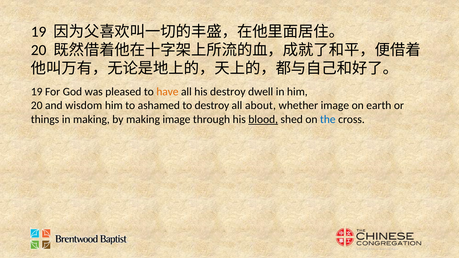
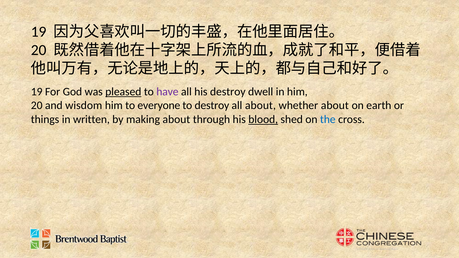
pleased underline: none -> present (123, 92)
have colour: orange -> purple (167, 92)
ashamed: ashamed -> everyone (159, 106)
whether image: image -> about (335, 106)
in making: making -> written (91, 119)
making image: image -> about (176, 119)
